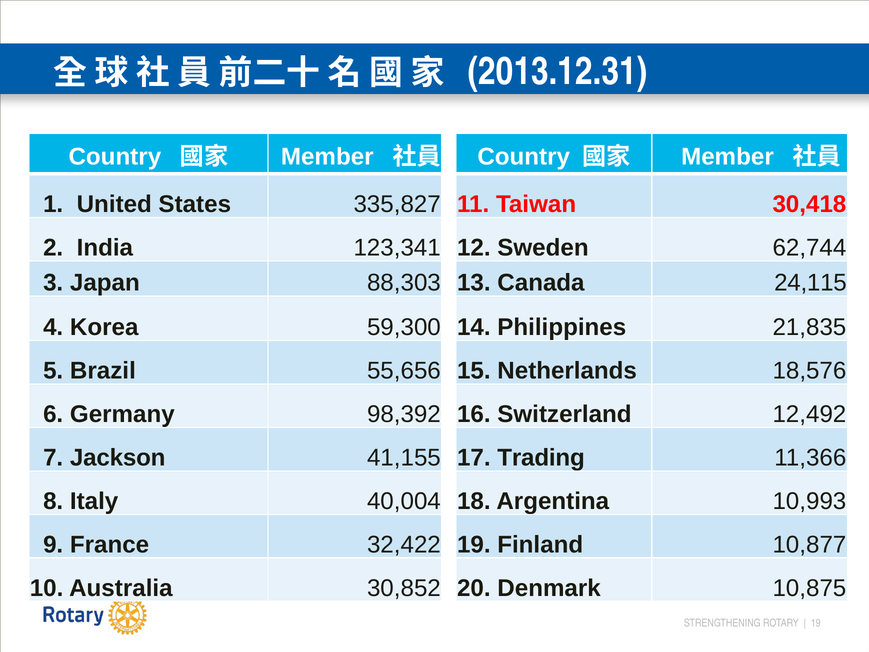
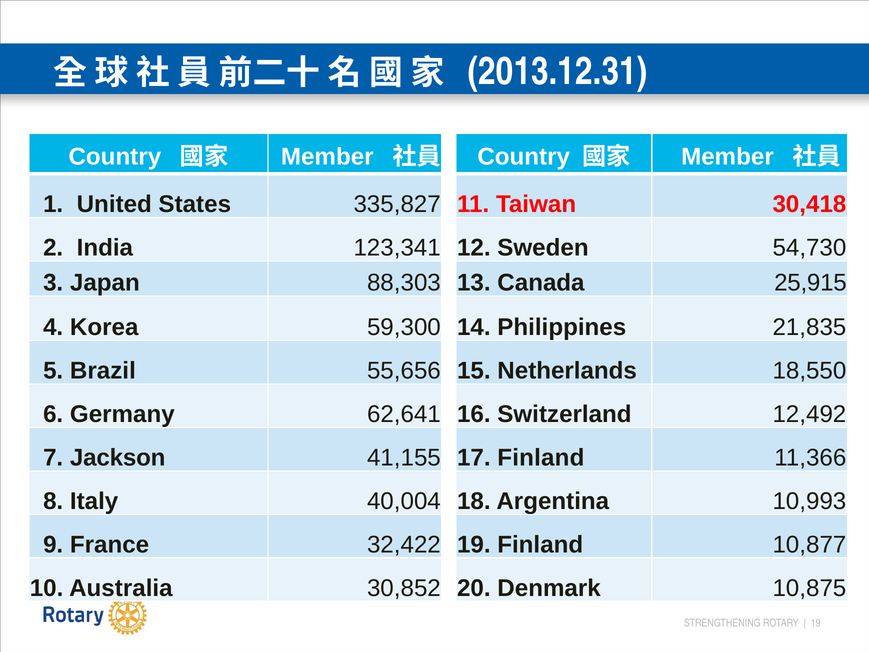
62,744: 62,744 -> 54,730 (809, 248)
24,115: 24,115 -> 25,915 (810, 283)
18,576: 18,576 -> 18,550 (809, 371)
98,392: 98,392 -> 62,641 (404, 414)
17 Trading: Trading -> Finland (541, 458)
